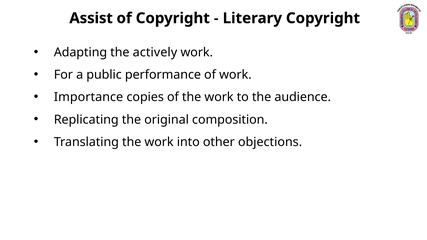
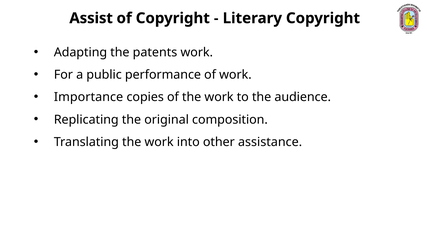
actively: actively -> patents (155, 52)
objections: objections -> assistance (270, 142)
